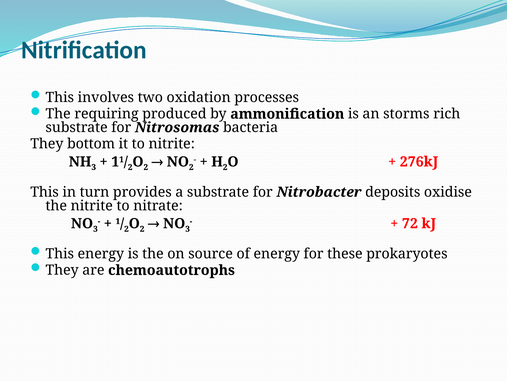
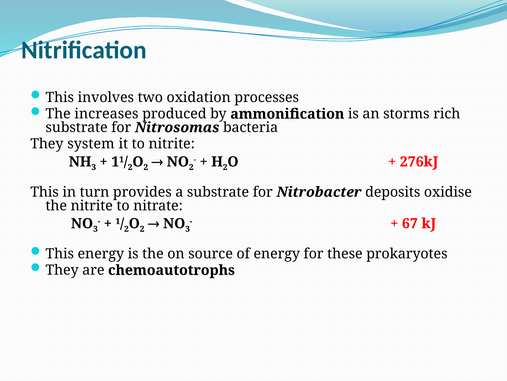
requiring: requiring -> increases (106, 114)
bottom: bottom -> system (91, 144)
72: 72 -> 67 (410, 223)
